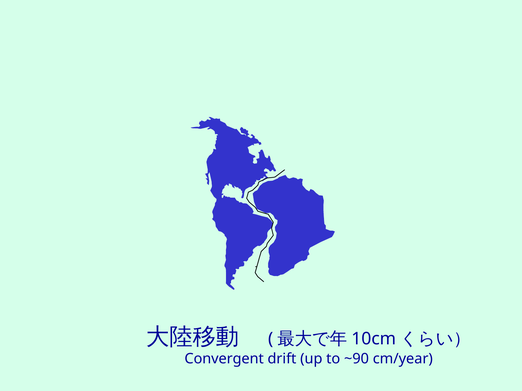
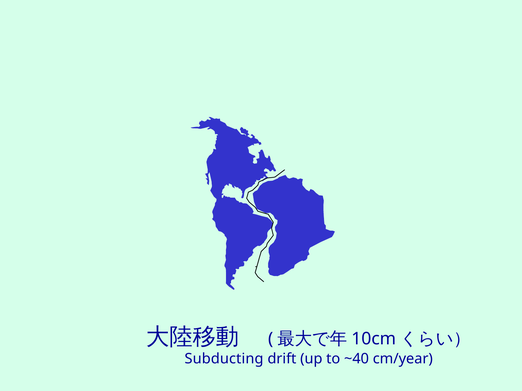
Convergent: Convergent -> Subducting (224, 359)
~90: ~90 -> ~40 (357, 359)
